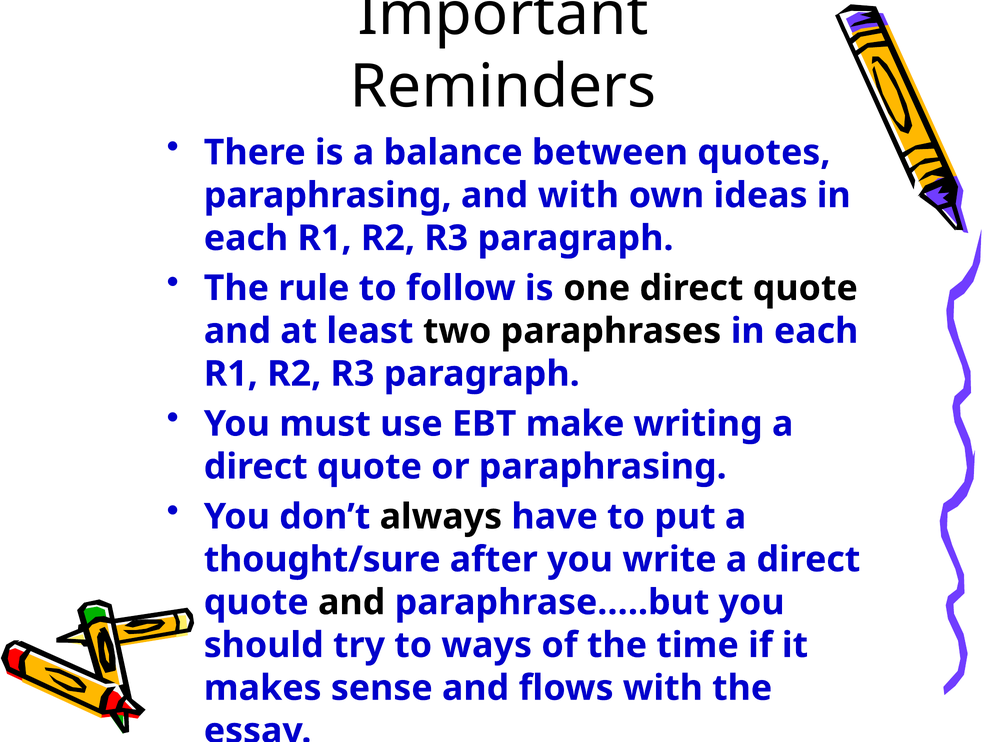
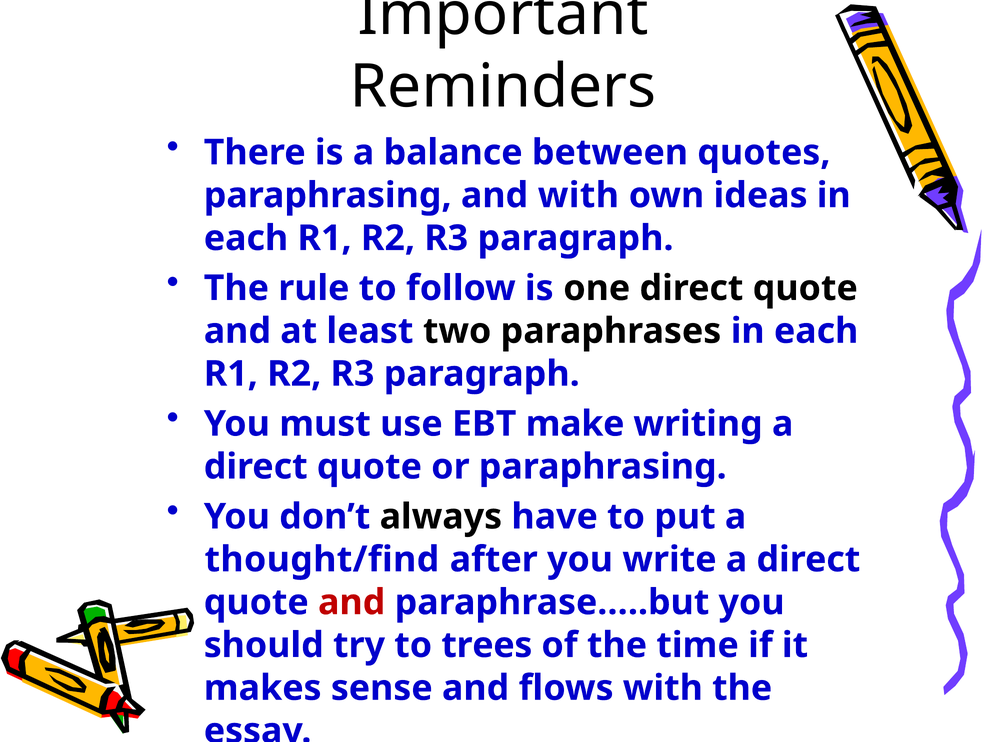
thought/sure: thought/sure -> thought/find (322, 560)
and colour: black -> red (352, 603)
ways: ways -> trees (487, 646)
